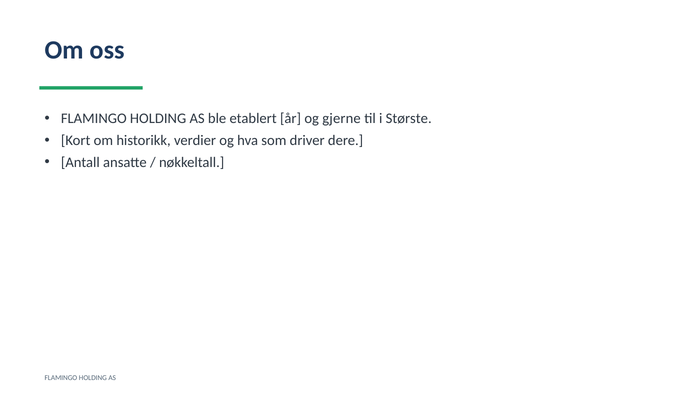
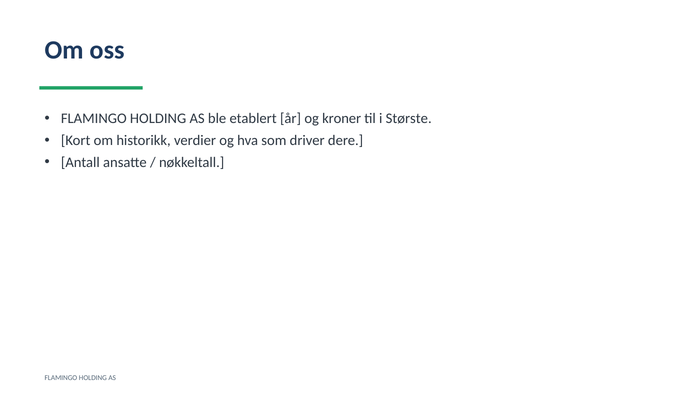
gjerne: gjerne -> kroner (342, 119)
